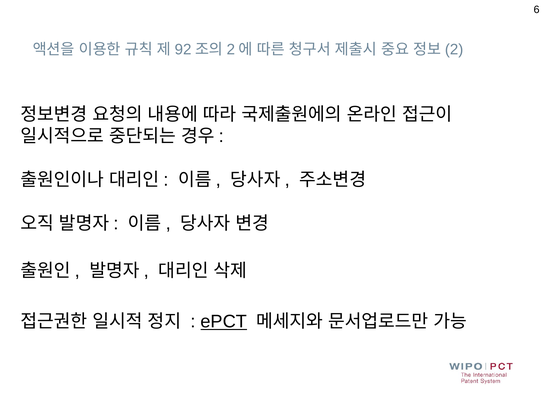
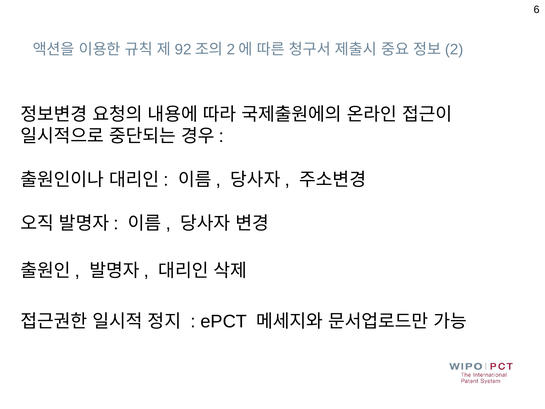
ePCT underline: present -> none (224, 321)
